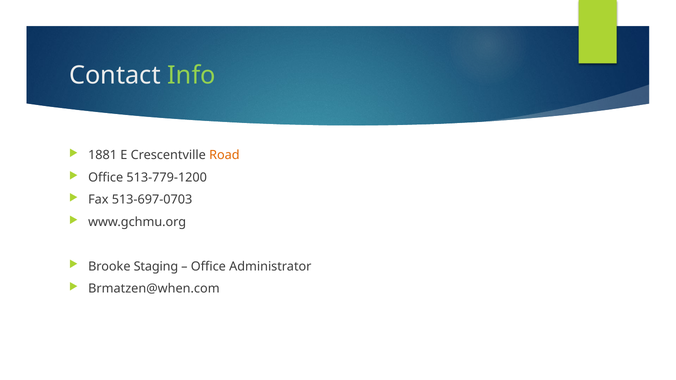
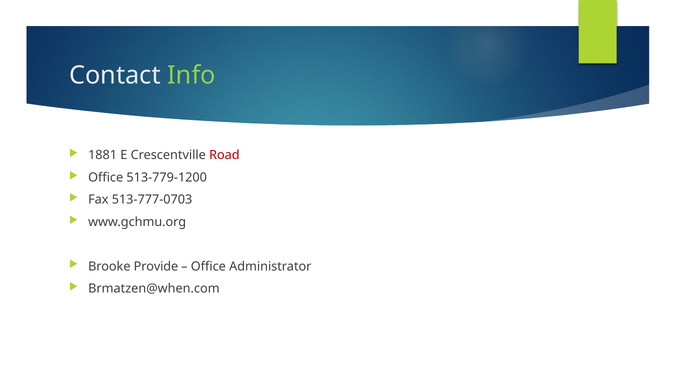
Road colour: orange -> red (224, 155)
513-697-0703: 513-697-0703 -> 513-777-0703 (152, 200)
Staging: Staging -> Provide (156, 267)
